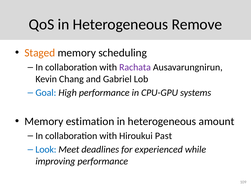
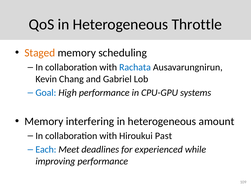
Remove: Remove -> Throttle (197, 24)
Rachata colour: purple -> blue (135, 67)
estimation: estimation -> interfering (90, 121)
Look: Look -> Each (46, 149)
